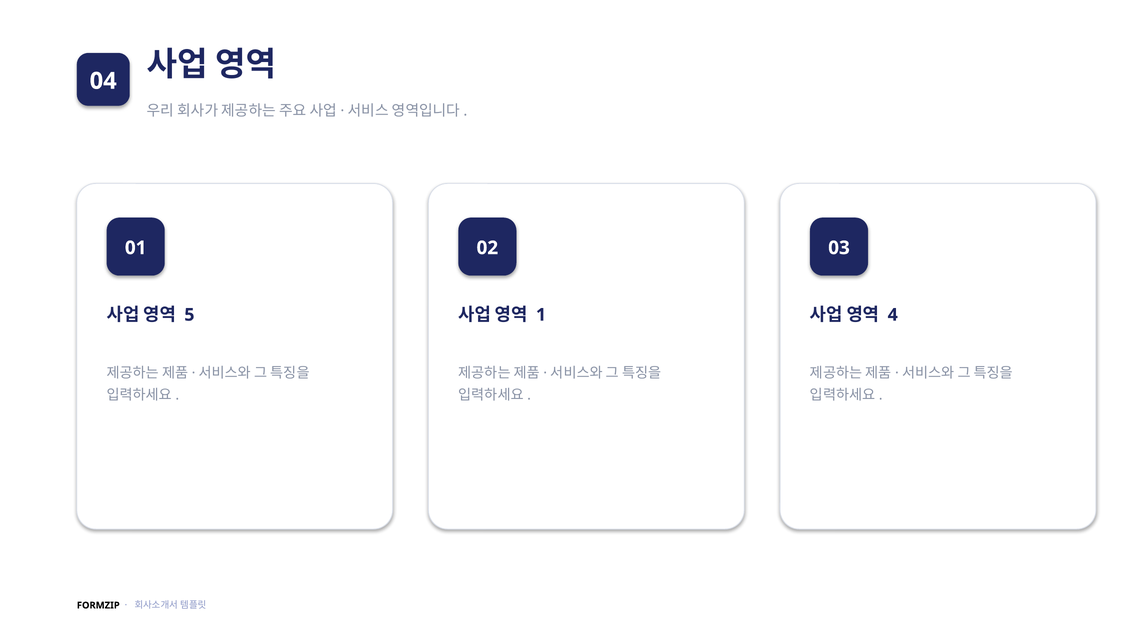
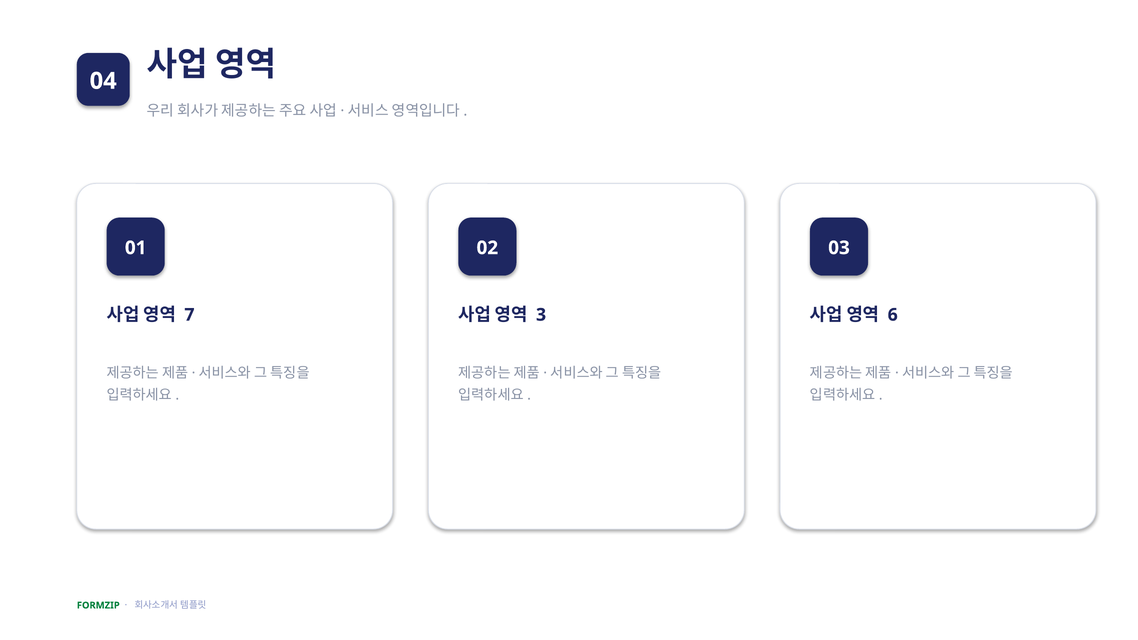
5: 5 -> 7 (189, 315)
1: 1 -> 3 (541, 315)
4: 4 -> 6 (893, 315)
FORMZIP colour: black -> green (98, 605)
